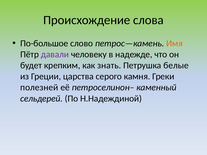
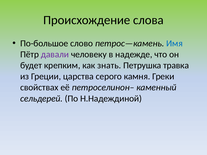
Имя colour: orange -> blue (175, 43)
белые: белые -> травка (176, 66)
полезней: полезней -> свойствах (39, 88)
